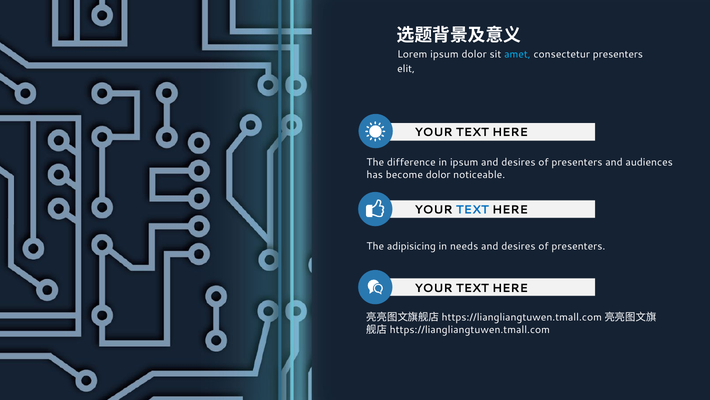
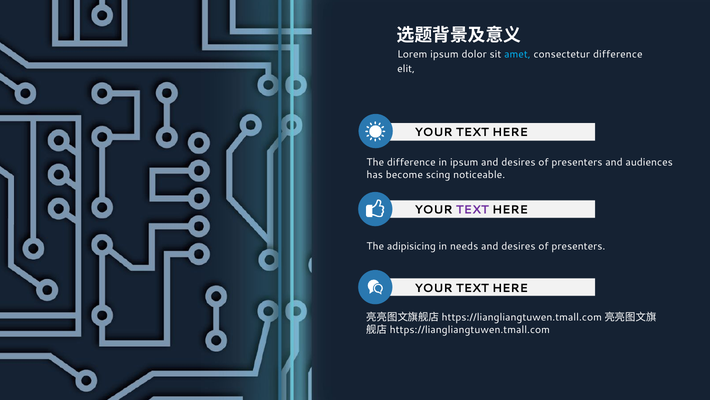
consectetur presenters: presenters -> difference (618, 54)
become dolor: dolor -> scing (438, 174)
TEXT colour: blue -> purple (472, 209)
